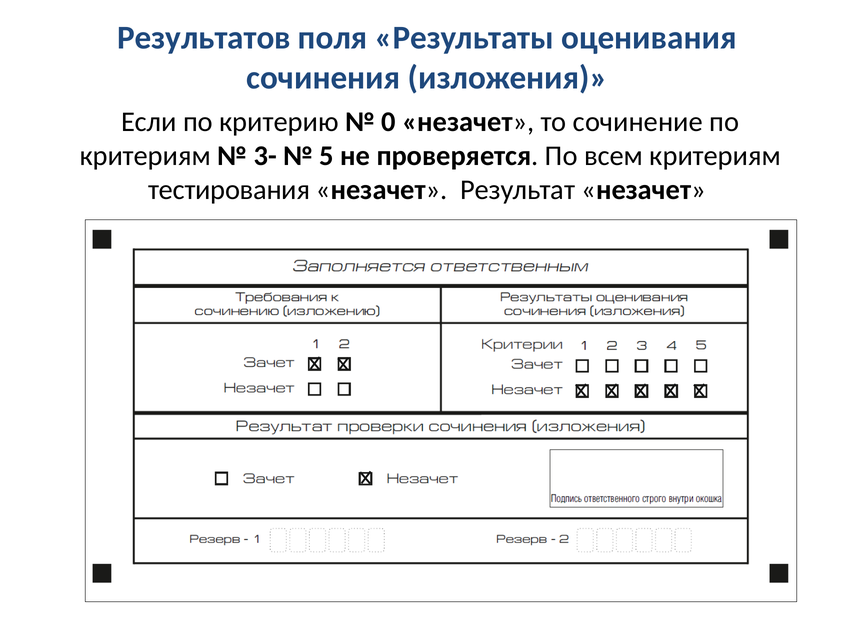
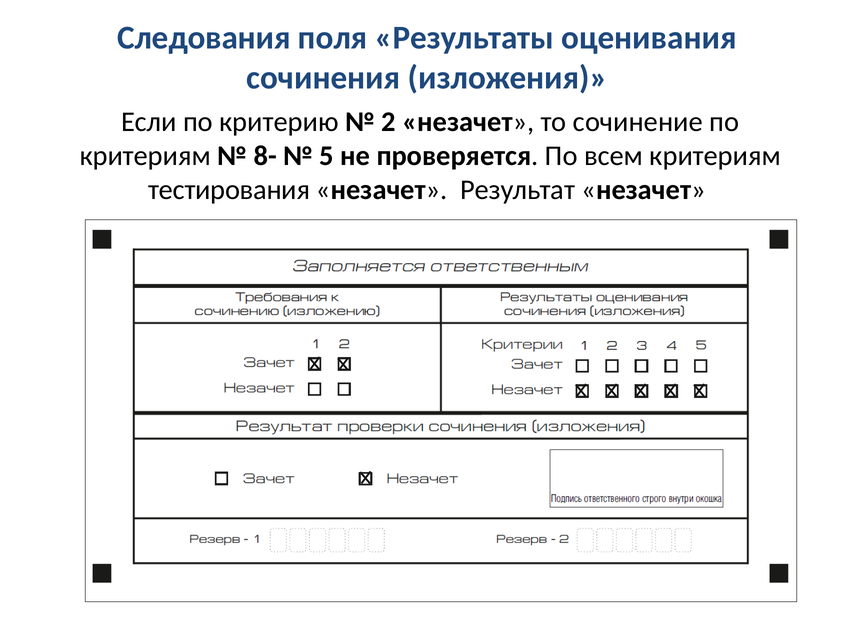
Результатов: Результатов -> Следования (204, 38)
0: 0 -> 2 (388, 122)
3-: 3- -> 8- (265, 156)
